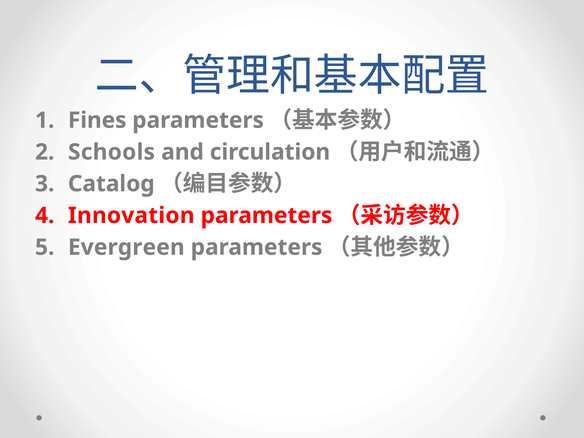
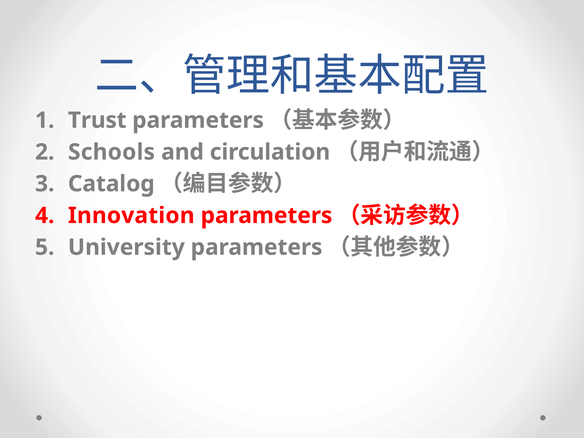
Fines: Fines -> Trust (97, 120)
Evergreen: Evergreen -> University (126, 247)
